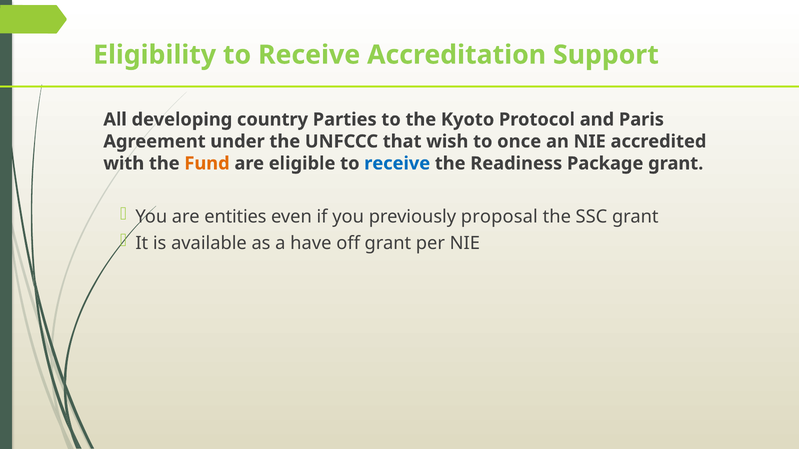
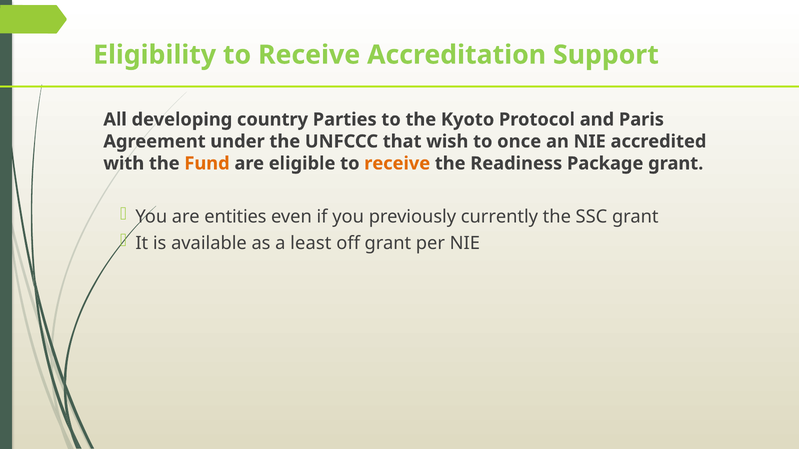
receive colour: blue -> orange (397, 164)
proposal: proposal -> currently (499, 217)
have: have -> least (311, 244)
